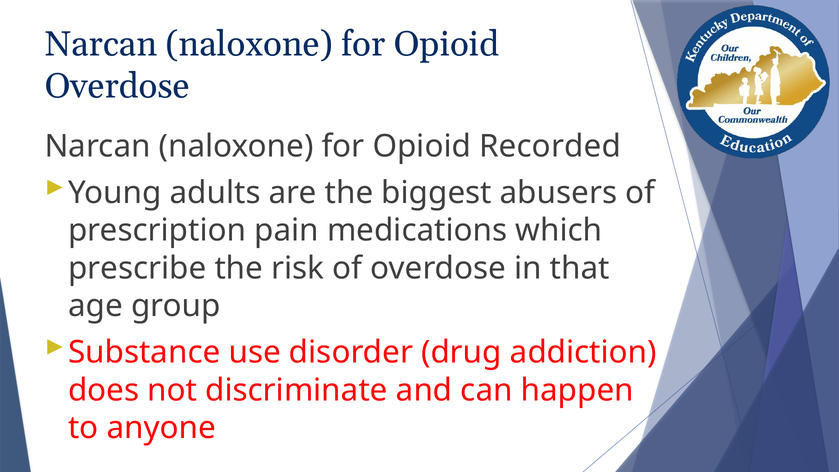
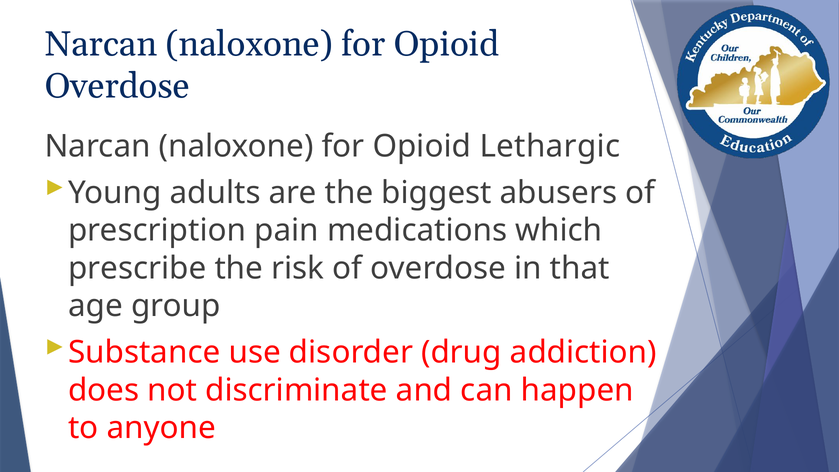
Recorded: Recorded -> Lethargic (550, 146)
